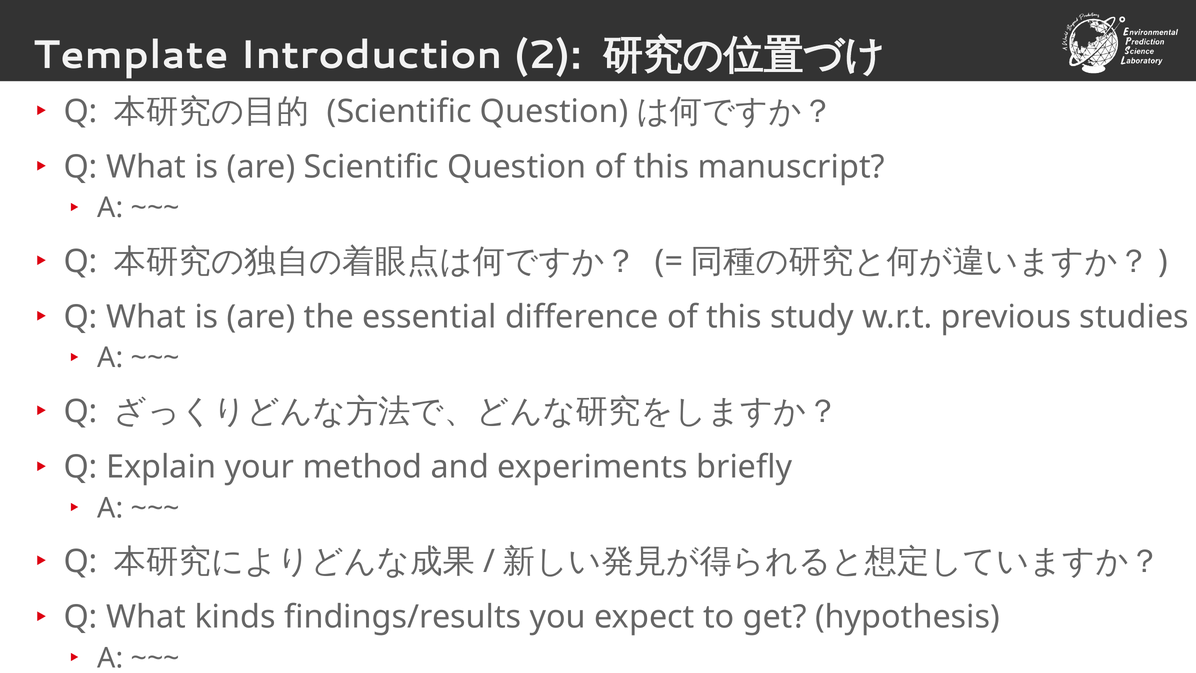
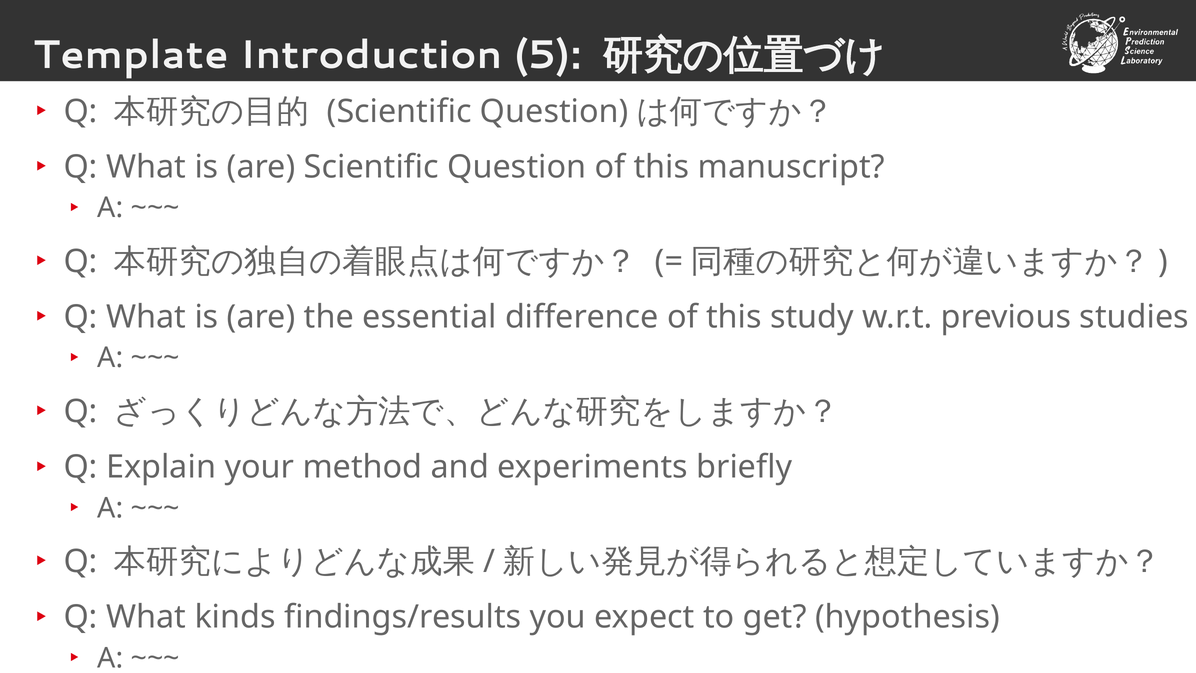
2: 2 -> 5 (548, 55)
